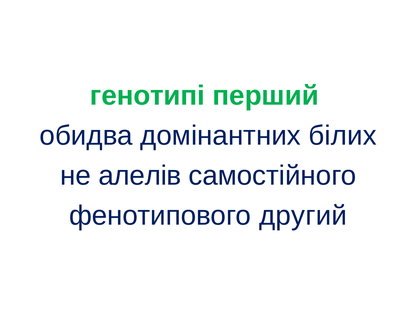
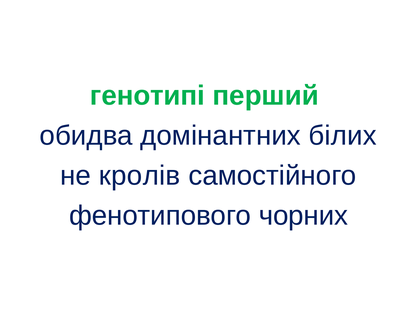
алелів: алелів -> кролів (140, 176)
другий: другий -> чорних (303, 216)
